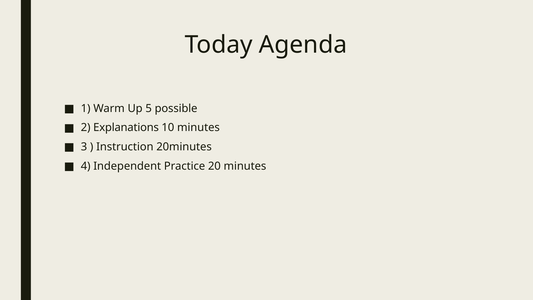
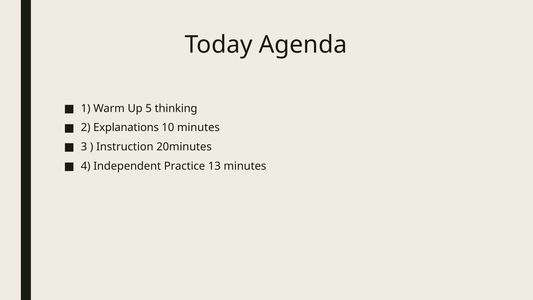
possible: possible -> thinking (176, 108)
20: 20 -> 13 (214, 166)
